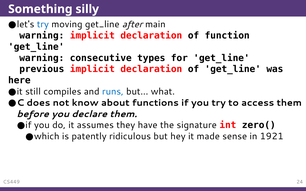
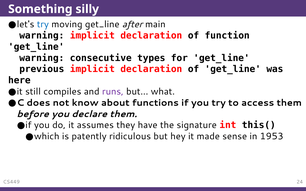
runs colour: blue -> purple (113, 92)
zero(: zero( -> this( (259, 125)
1921: 1921 -> 1953 (272, 137)
